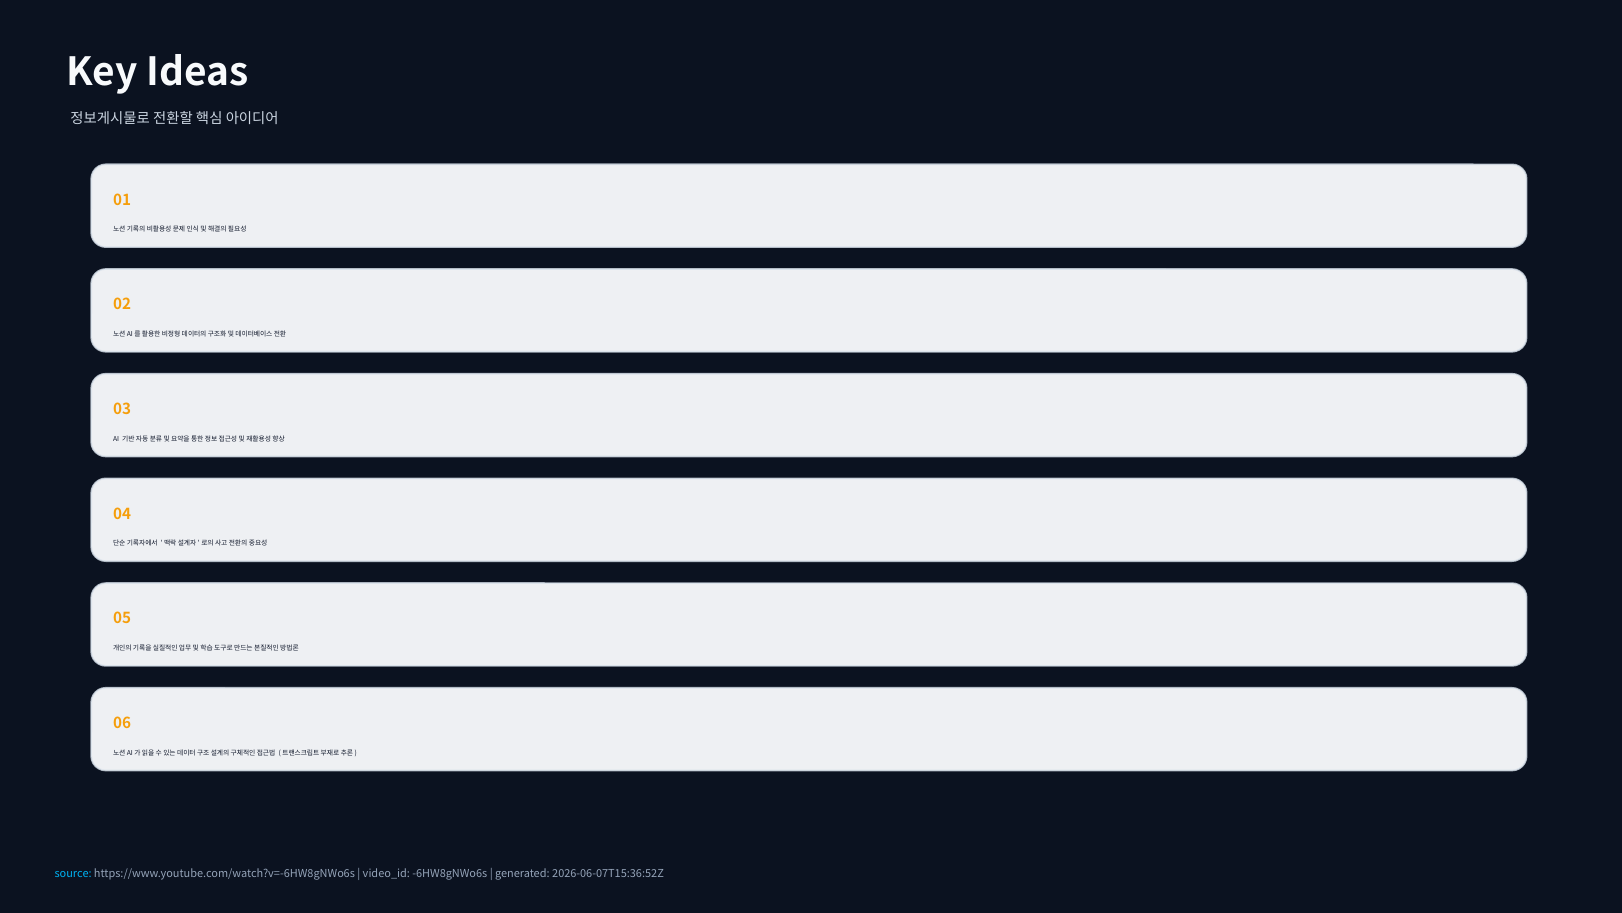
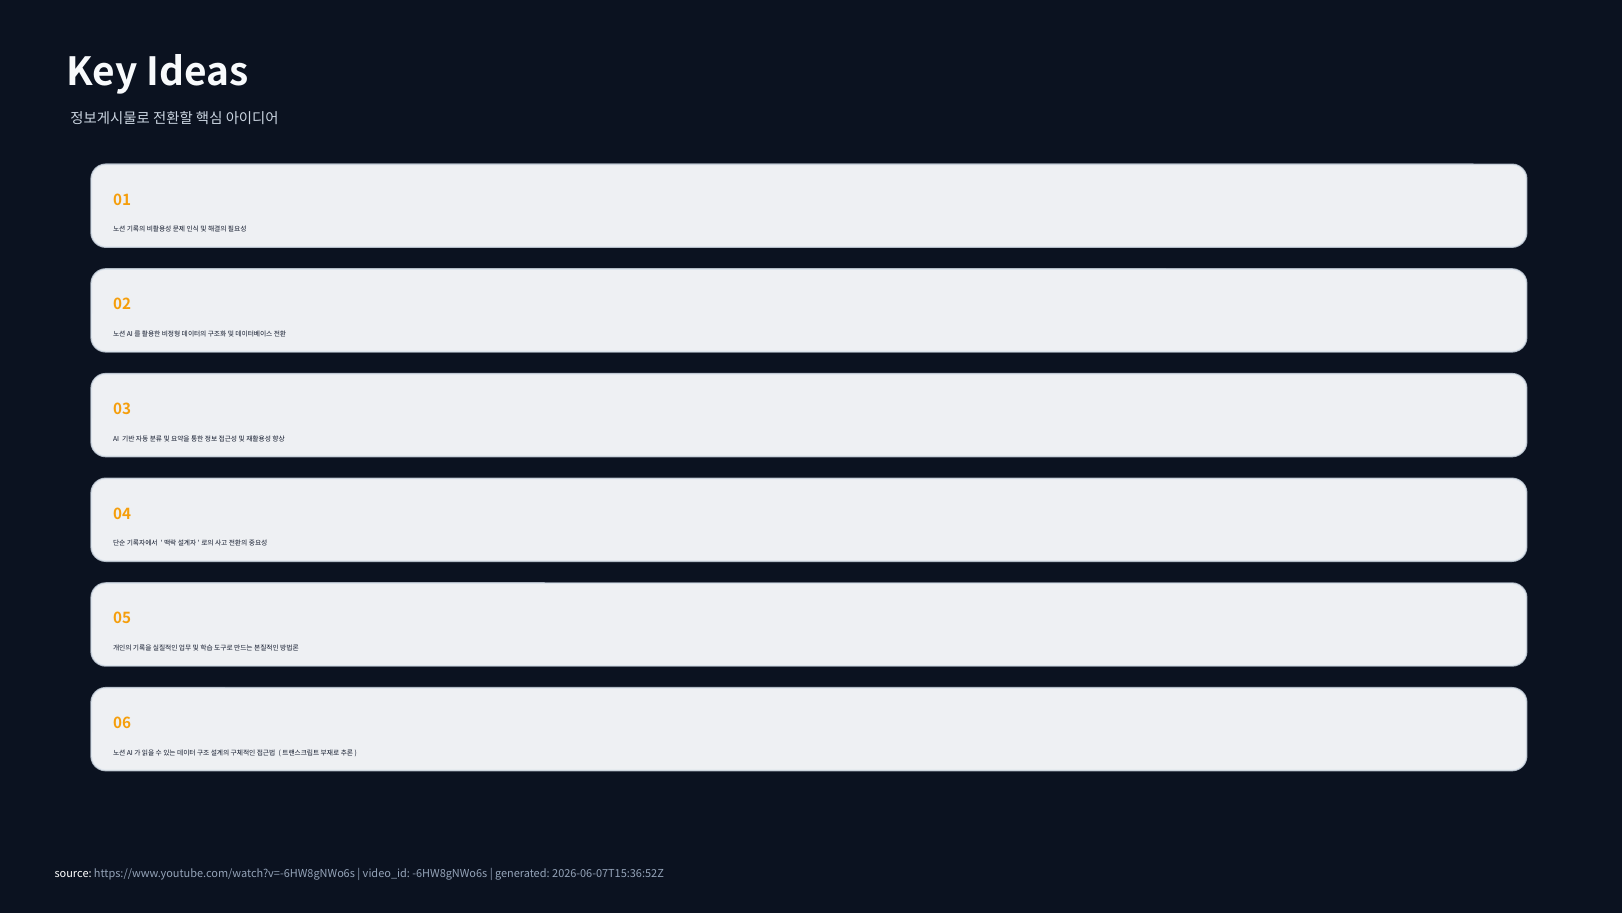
source colour: light blue -> white (73, 874)
